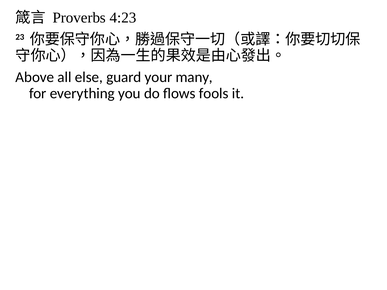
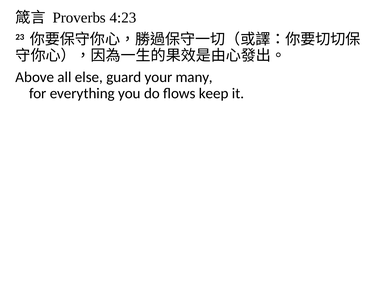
fools: fools -> keep (214, 94)
